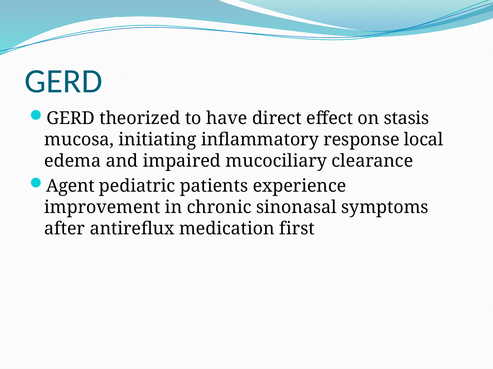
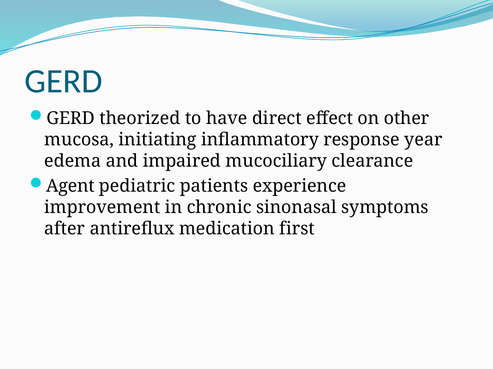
stasis: stasis -> other (407, 119)
local: local -> year (423, 140)
